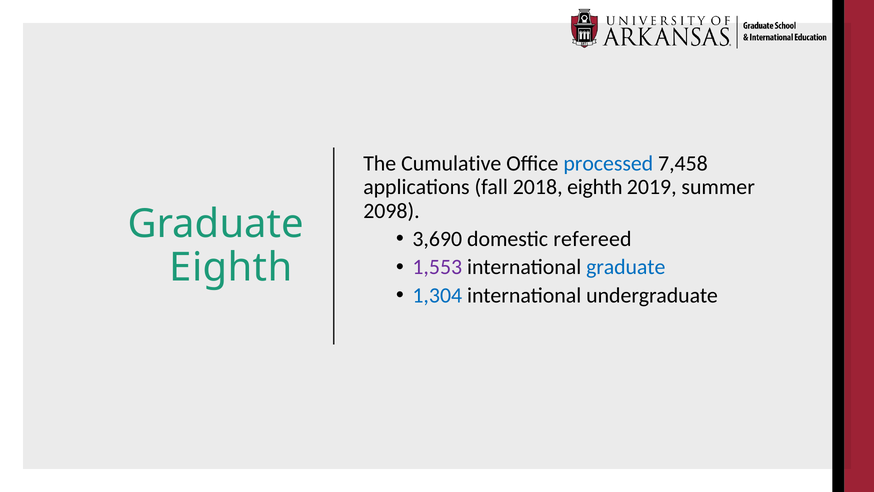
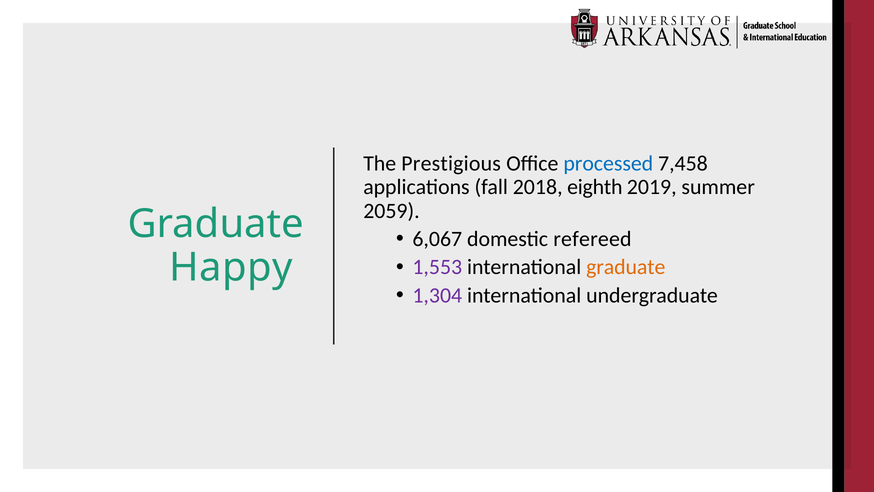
Cumulative: Cumulative -> Prestigious (451, 164)
2098: 2098 -> 2059 (391, 211)
3,690: 3,690 -> 6,067 (437, 239)
graduate colour: blue -> orange (626, 267)
Eighth: Eighth -> Happy (231, 267)
1,304 colour: blue -> purple (437, 295)
